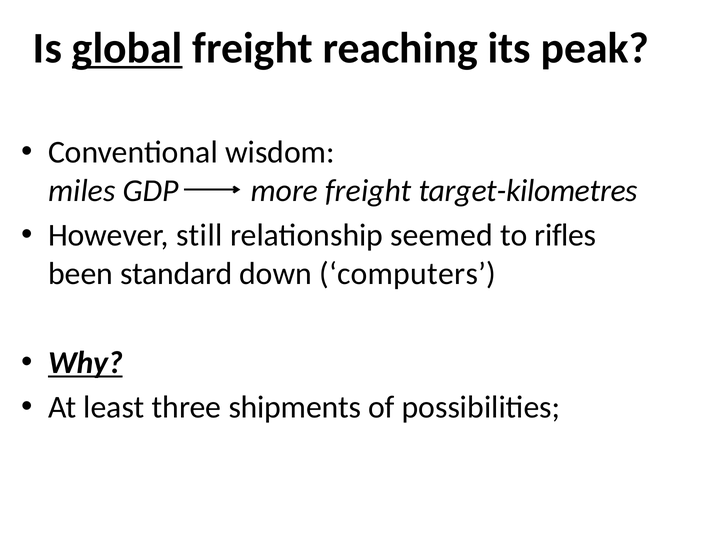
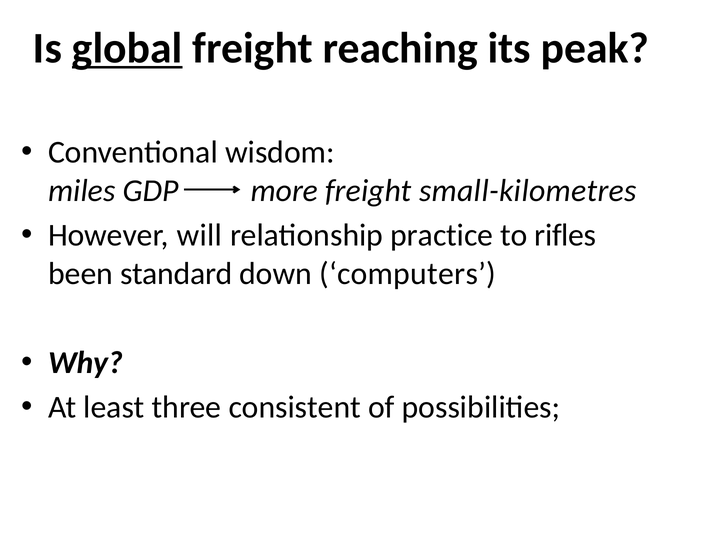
target-kilometres: target-kilometres -> small-kilometres (528, 190)
still: still -> will (199, 235)
seemed: seemed -> practice (442, 235)
Why underline: present -> none (85, 362)
shipments: shipments -> consistent (295, 407)
